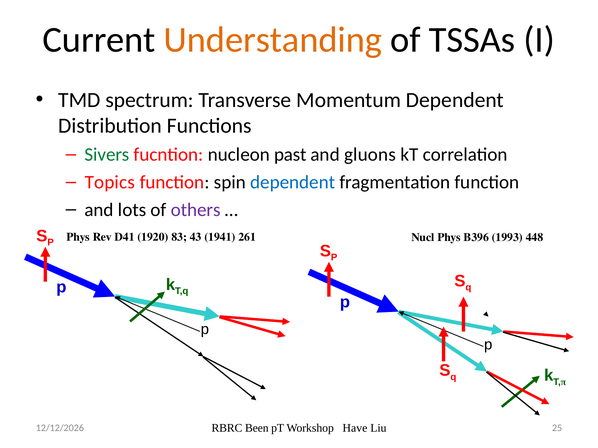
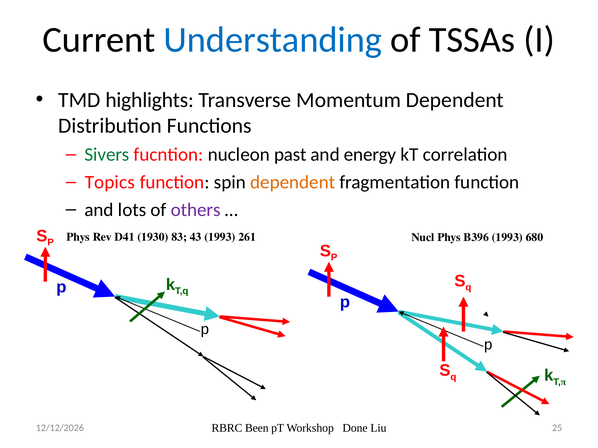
Understanding colour: orange -> blue (273, 40)
spectrum: spectrum -> highlights (150, 100)
gluons: gluons -> energy (370, 155)
dependent colour: blue -> orange (293, 182)
1920: 1920 -> 1930 (153, 237)
43 1941: 1941 -> 1993 (220, 237)
448: 448 -> 680 (534, 237)
Have: Have -> Done (355, 428)
